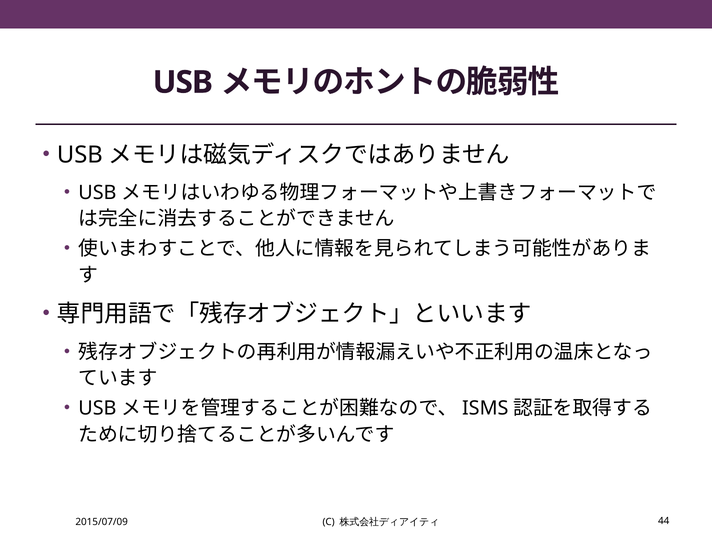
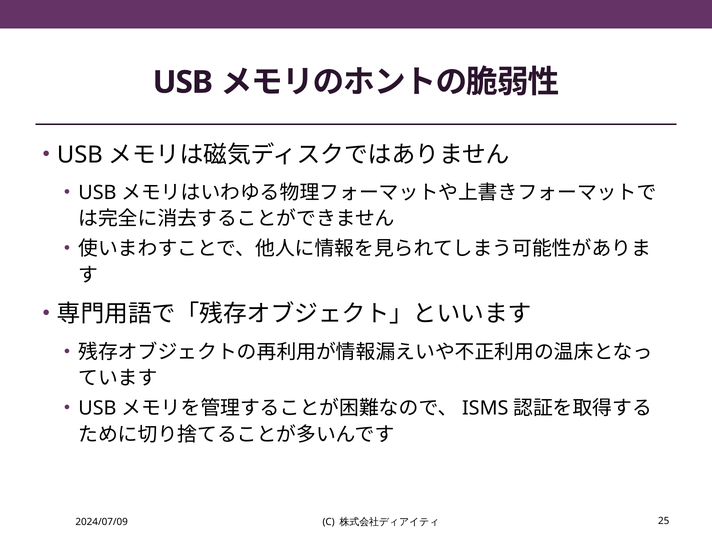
2015/07/09: 2015/07/09 -> 2024/07/09 (102, 522)
44: 44 -> 25 (664, 521)
